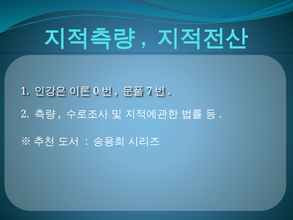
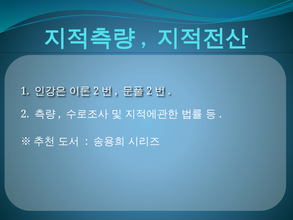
0: 0 -> 2 (96, 91)
7: 7 -> 2 (149, 91)
